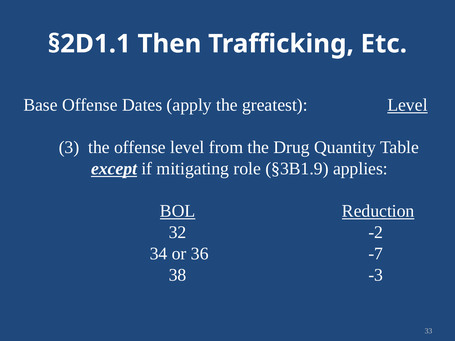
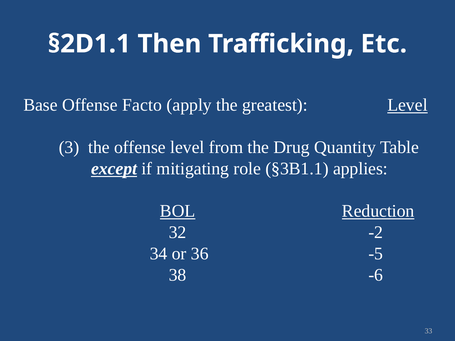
Dates: Dates -> Facto (142, 105)
§3B1.9: §3B1.9 -> §3B1.1 (297, 169)
-7: -7 -> -5 (376, 254)
-3: -3 -> -6 (376, 275)
